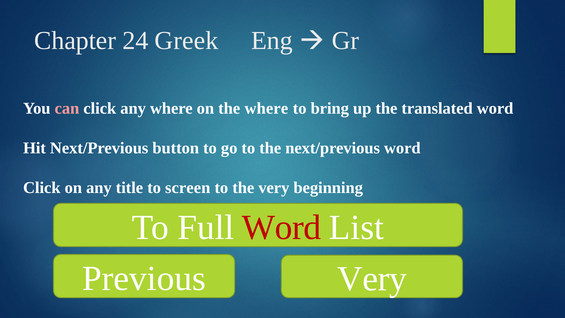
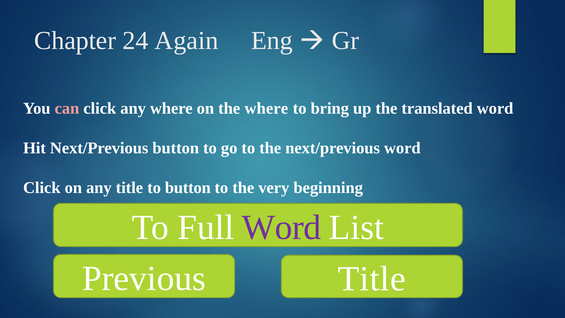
Greek: Greek -> Again (186, 40)
to screen: screen -> button (188, 188)
Word colour: red -> purple (282, 227)
Previous Very: Very -> Title (372, 279)
